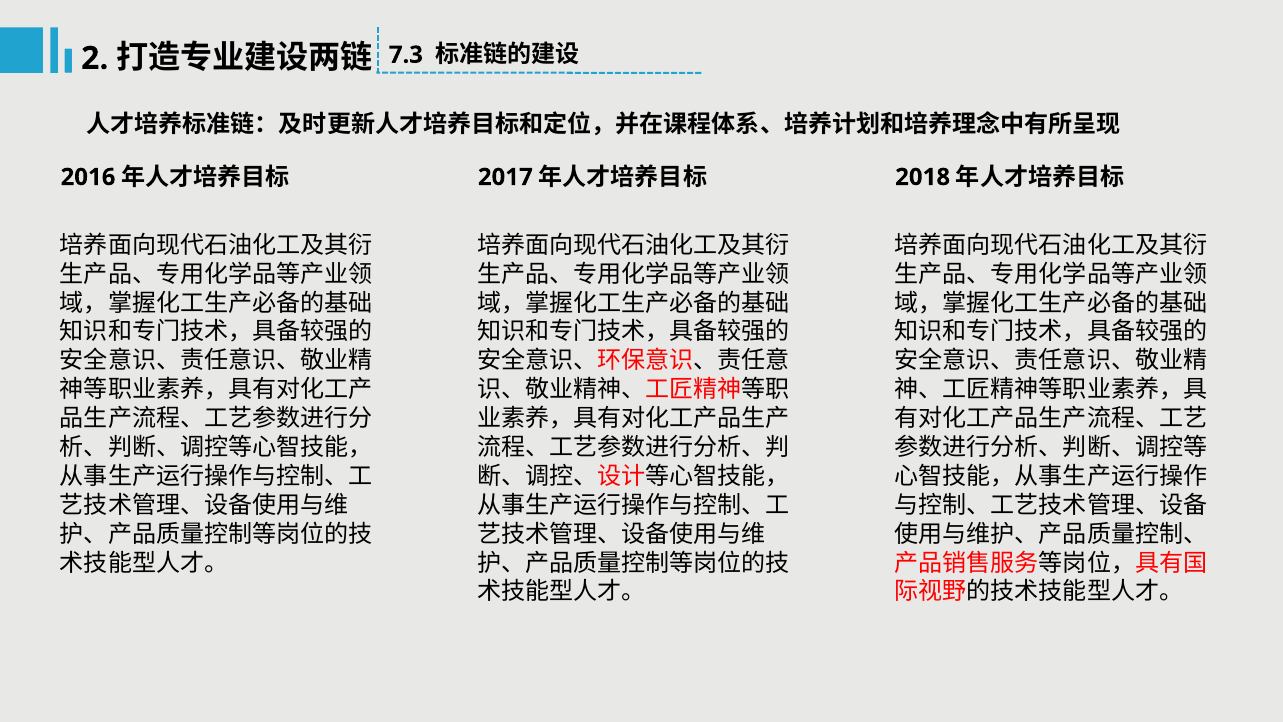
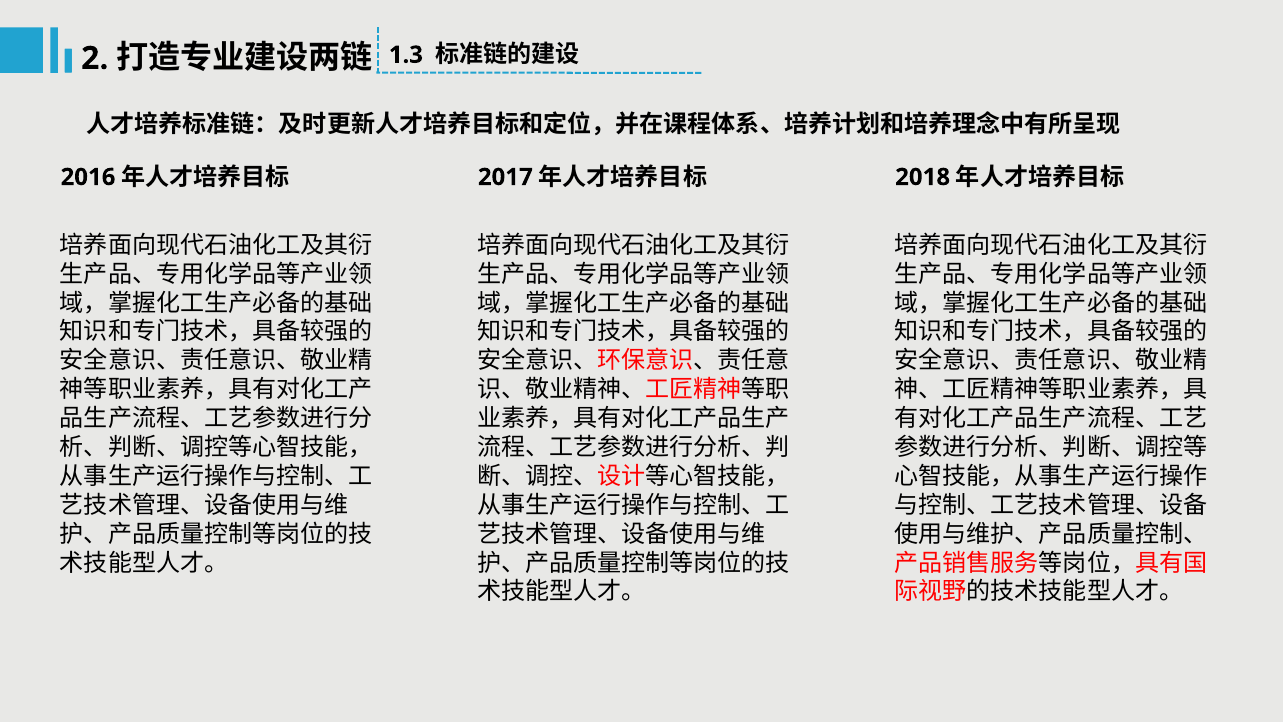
7.3: 7.3 -> 1.3 (406, 55)
